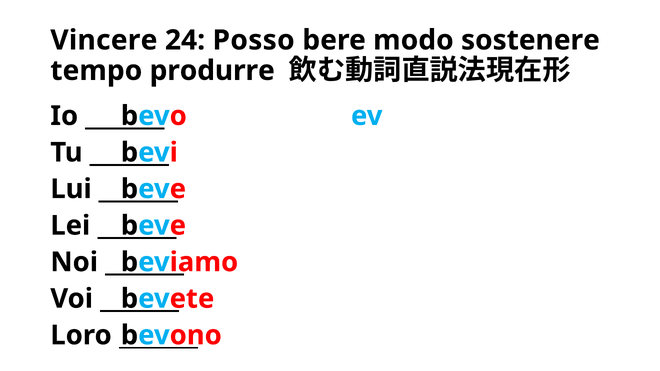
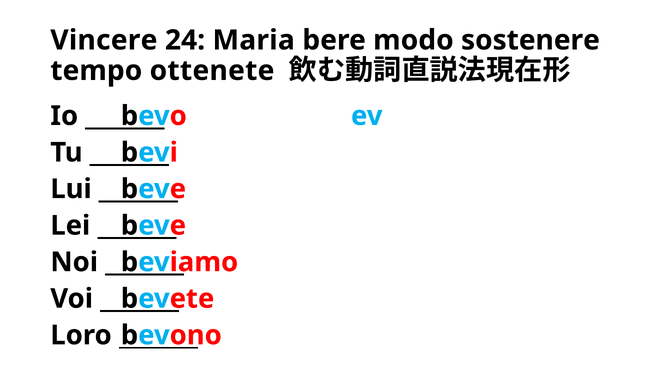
Posso: Posso -> Maria (254, 40)
produrre: produrre -> ottenete (212, 71)
